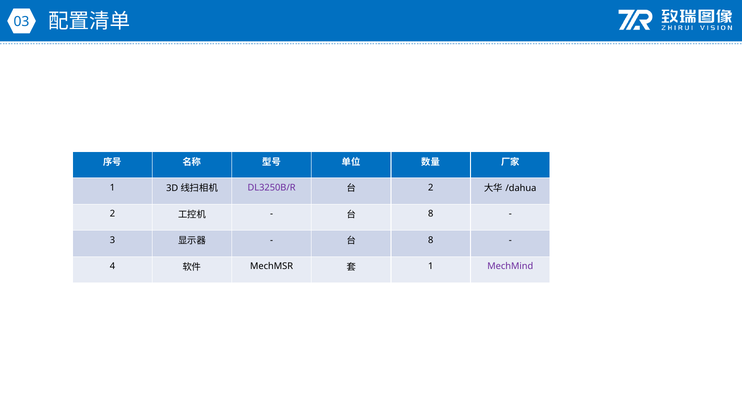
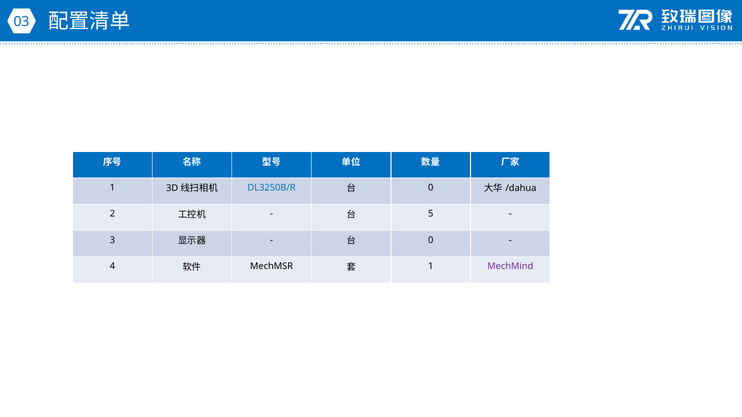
DL3250B/R colour: purple -> blue (272, 188)
2: 2 -> 0 (431, 188)
8: 8 -> 5 (431, 214)
8: 8 -> 0 (431, 240)
